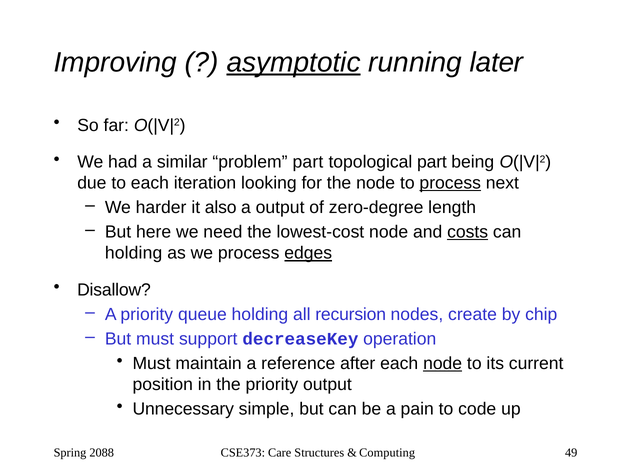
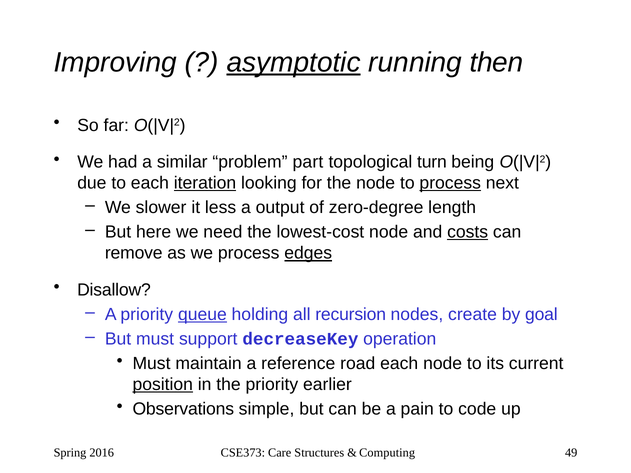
later: later -> then (496, 62)
topological part: part -> turn (432, 162)
iteration underline: none -> present (205, 183)
harder: harder -> slower (161, 208)
also: also -> less (221, 208)
holding: holding -> remove (134, 253)
queue underline: none -> present (202, 315)
chip: chip -> goal (541, 315)
after: after -> road (358, 364)
node underline: present -> none (443, 364)
position underline: none -> present (163, 385)
priority output: output -> earlier (327, 385)
Unnecessary: Unnecessary -> Observations (183, 409)
2088: 2088 -> 2016 (102, 453)
